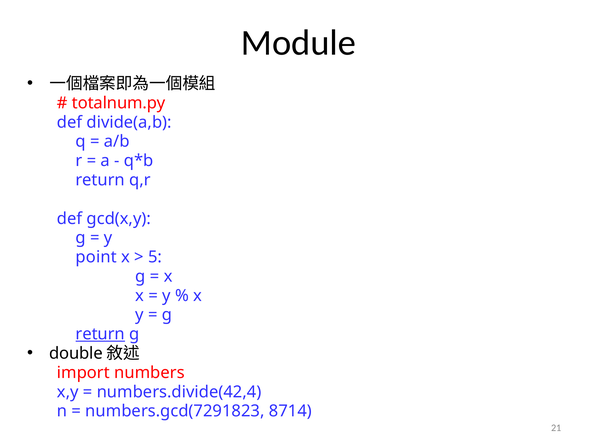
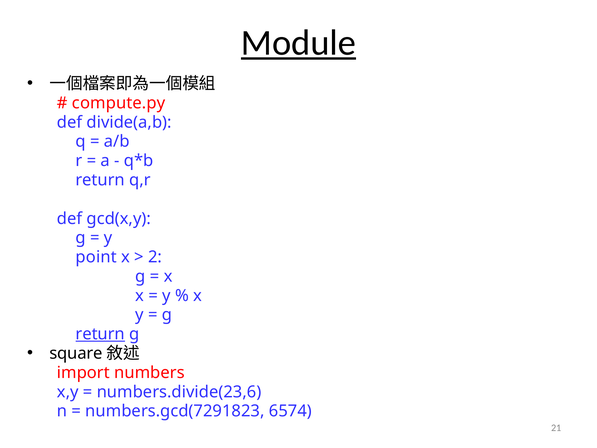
Module underline: none -> present (298, 43)
totalnum.py: totalnum.py -> compute.py (119, 103)
5: 5 -> 2 (155, 257)
double: double -> square (76, 353)
numbers.divide(42,4: numbers.divide(42,4 -> numbers.divide(23,6 (179, 392)
8714: 8714 -> 6574 (290, 411)
